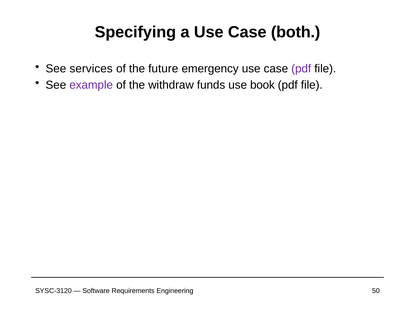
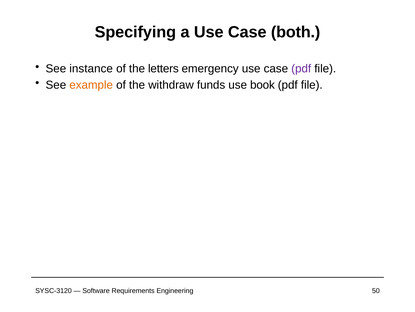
services: services -> instance (91, 69)
future: future -> letters (163, 69)
example colour: purple -> orange (91, 85)
